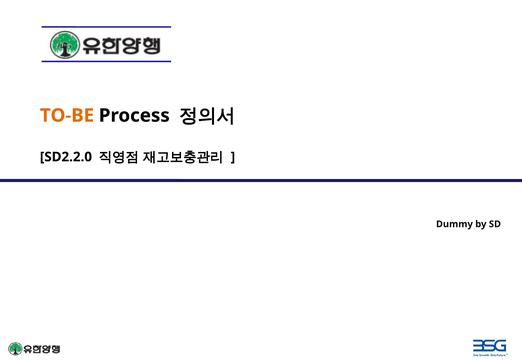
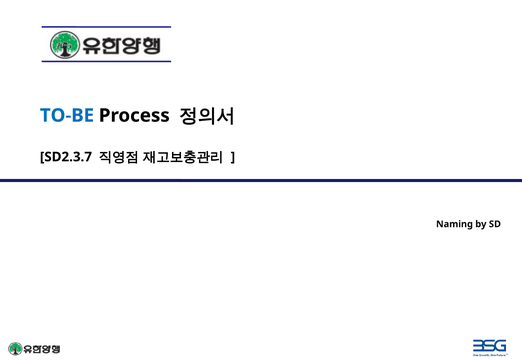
TO-BE colour: orange -> blue (67, 116)
SD2.2.0: SD2.2.0 -> SD2.3.7 (66, 157)
Dummy: Dummy -> Naming (454, 224)
